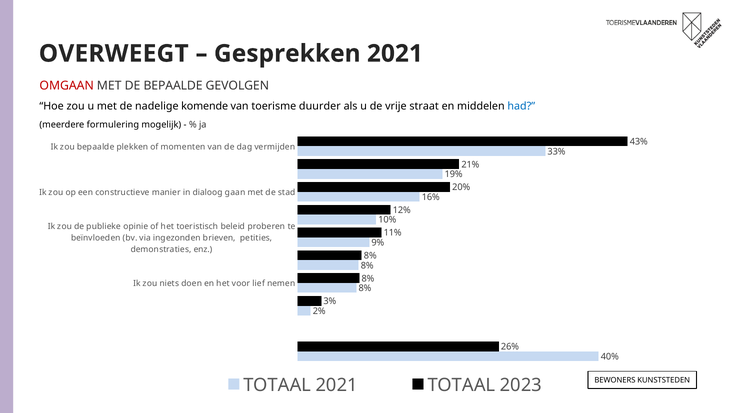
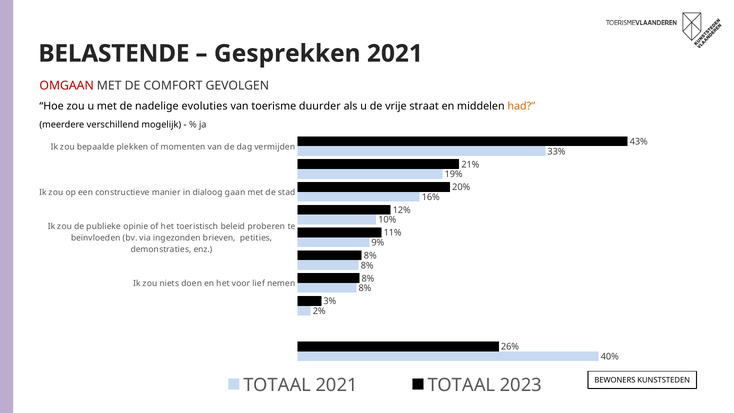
OVERWEEGT: OVERWEEGT -> BELASTENDE (114, 54)
DE BEPAALDE: BEPAALDE -> COMFORT (173, 86)
komende: komende -> evoluties (205, 106)
had colour: blue -> orange (521, 106)
formulering: formulering -> verschillend (113, 125)
